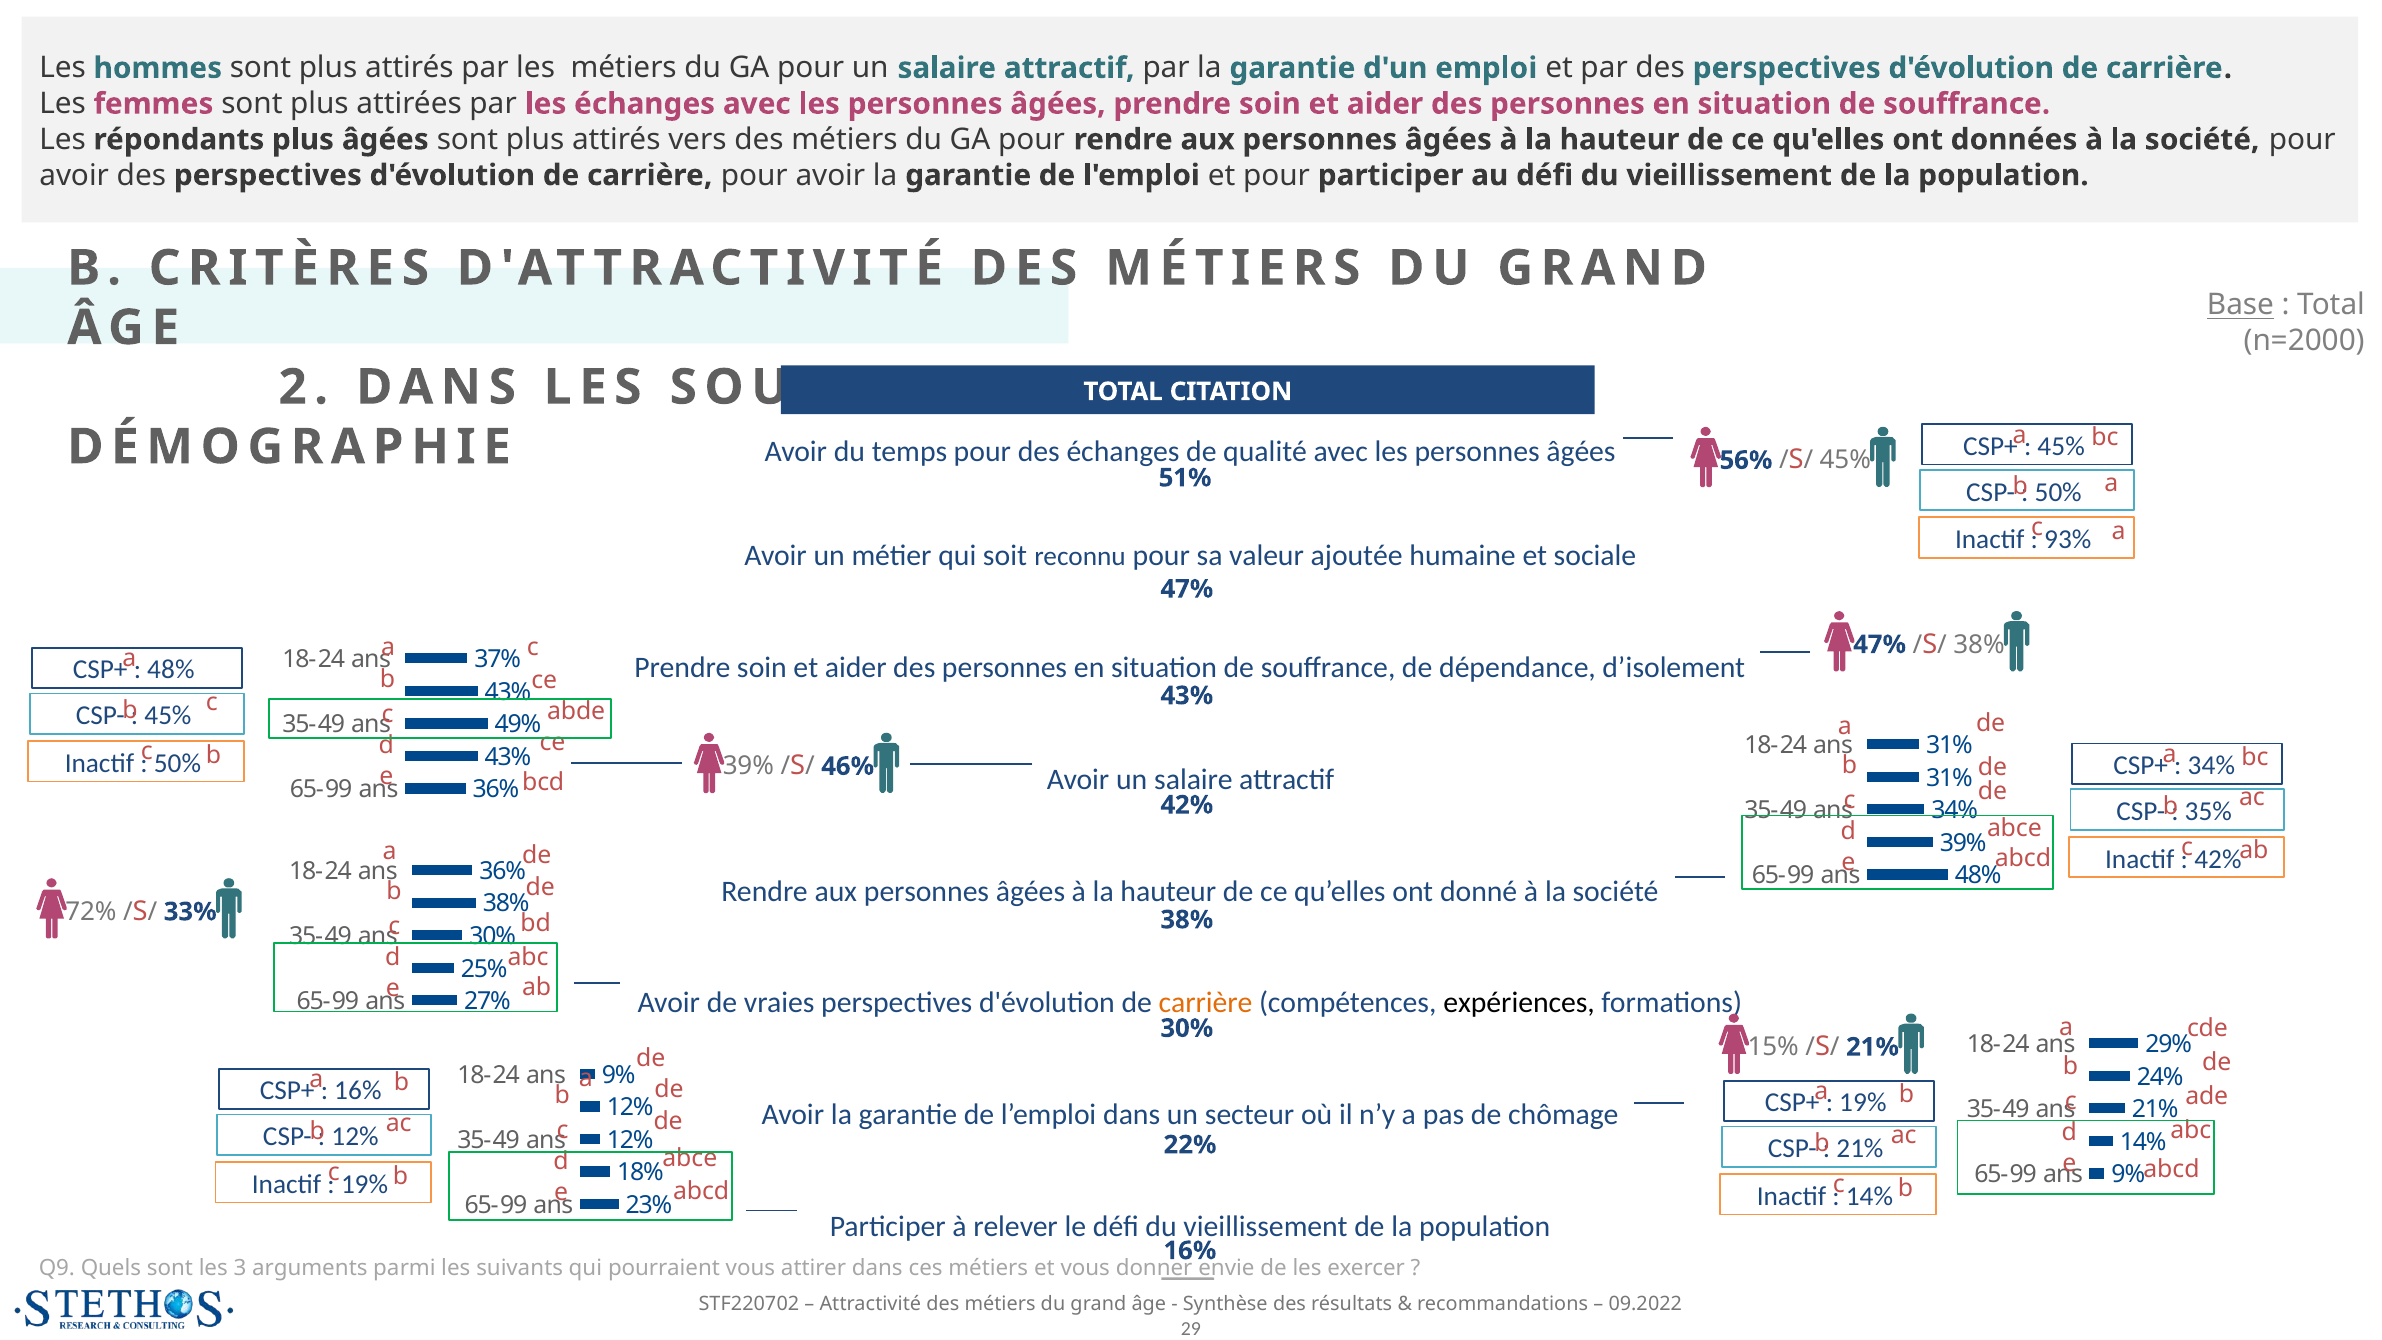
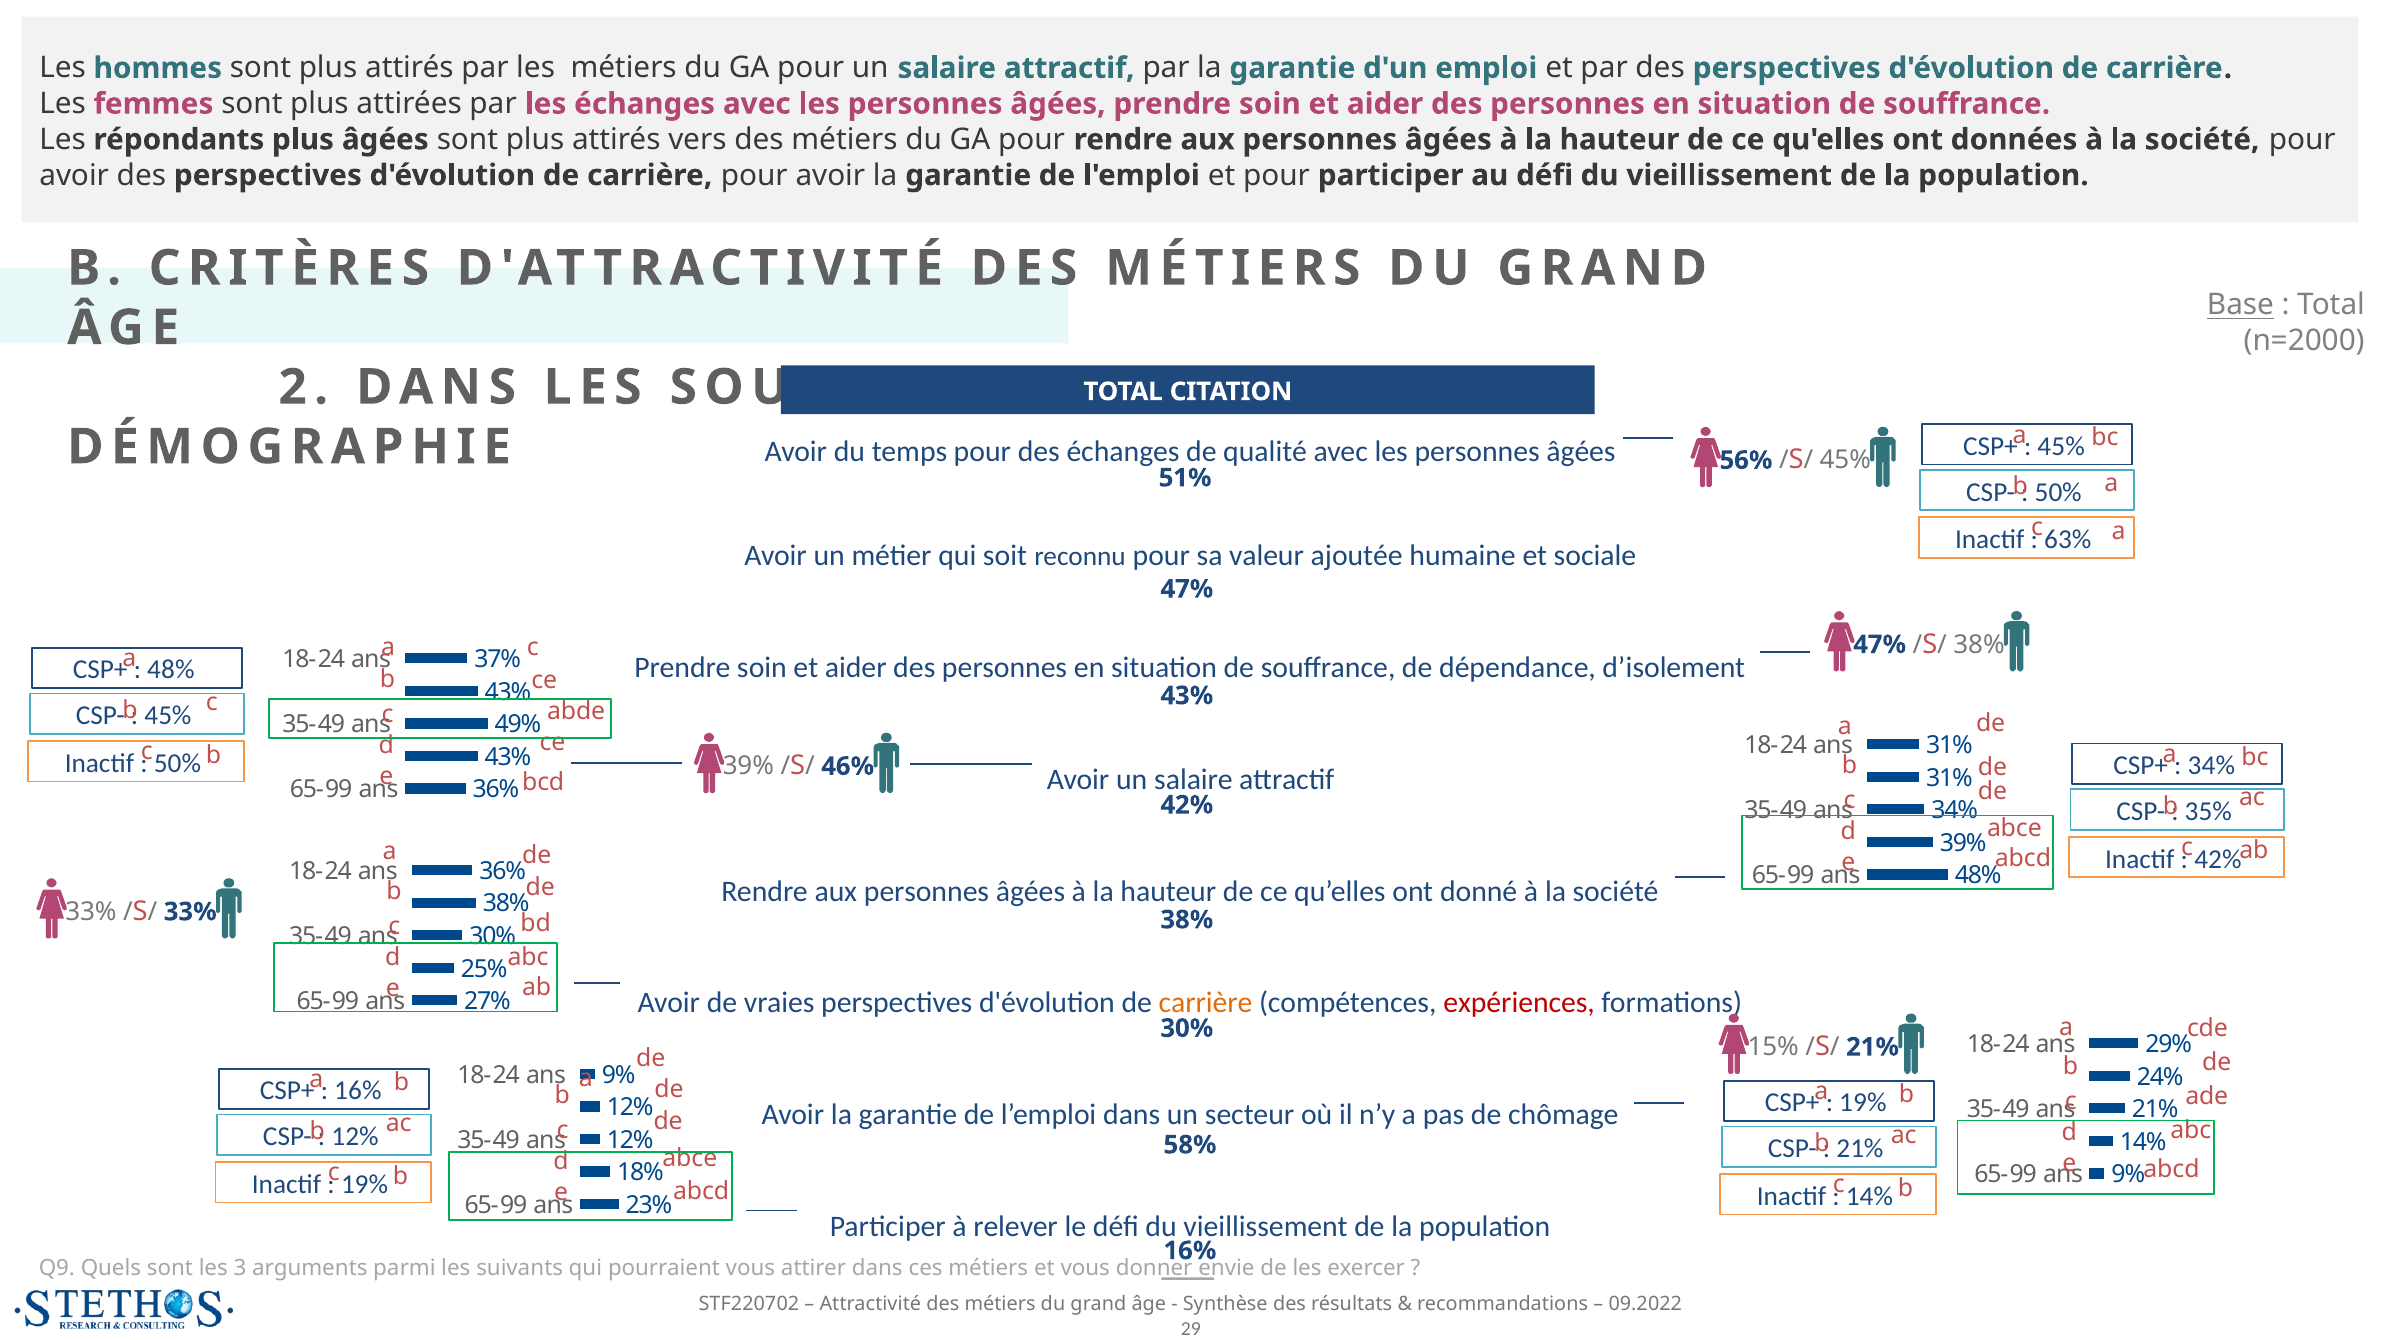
93%: 93% -> 63% (2068, 539)
72%: 72% -> 33% (91, 912)
expériences colour: black -> red (1519, 1003)
22%: 22% -> 58% (1190, 1145)
